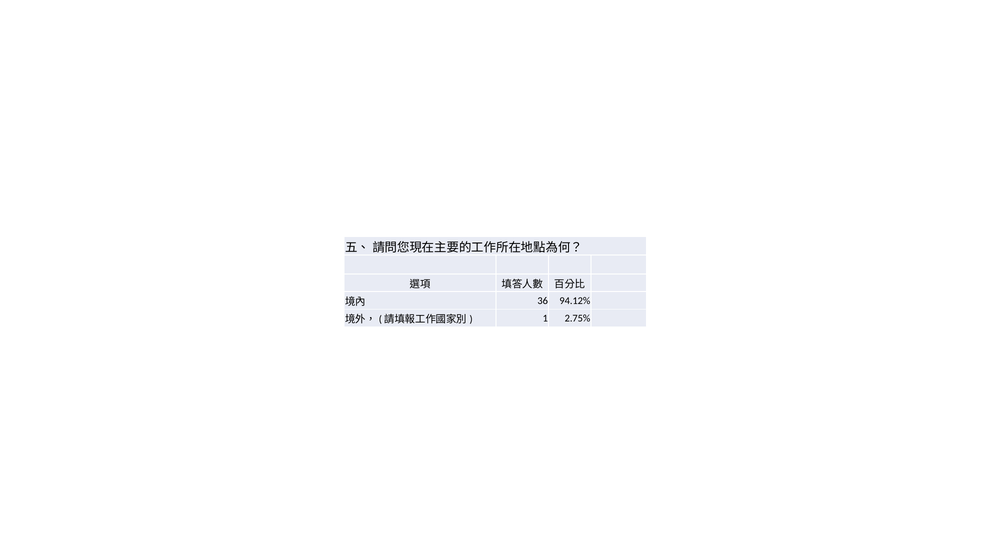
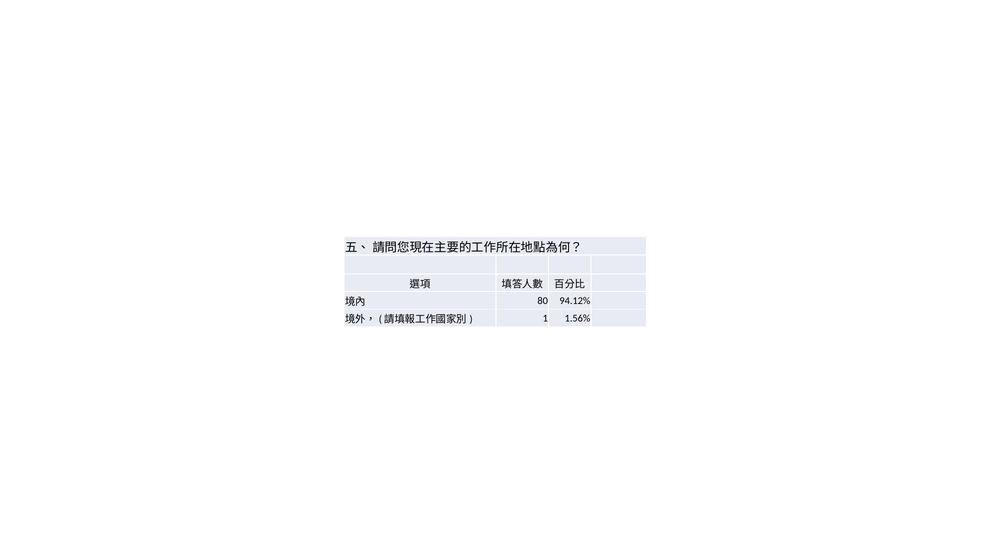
36: 36 -> 80 (543, 301)
2.75%: 2.75% -> 1.56% (577, 318)
